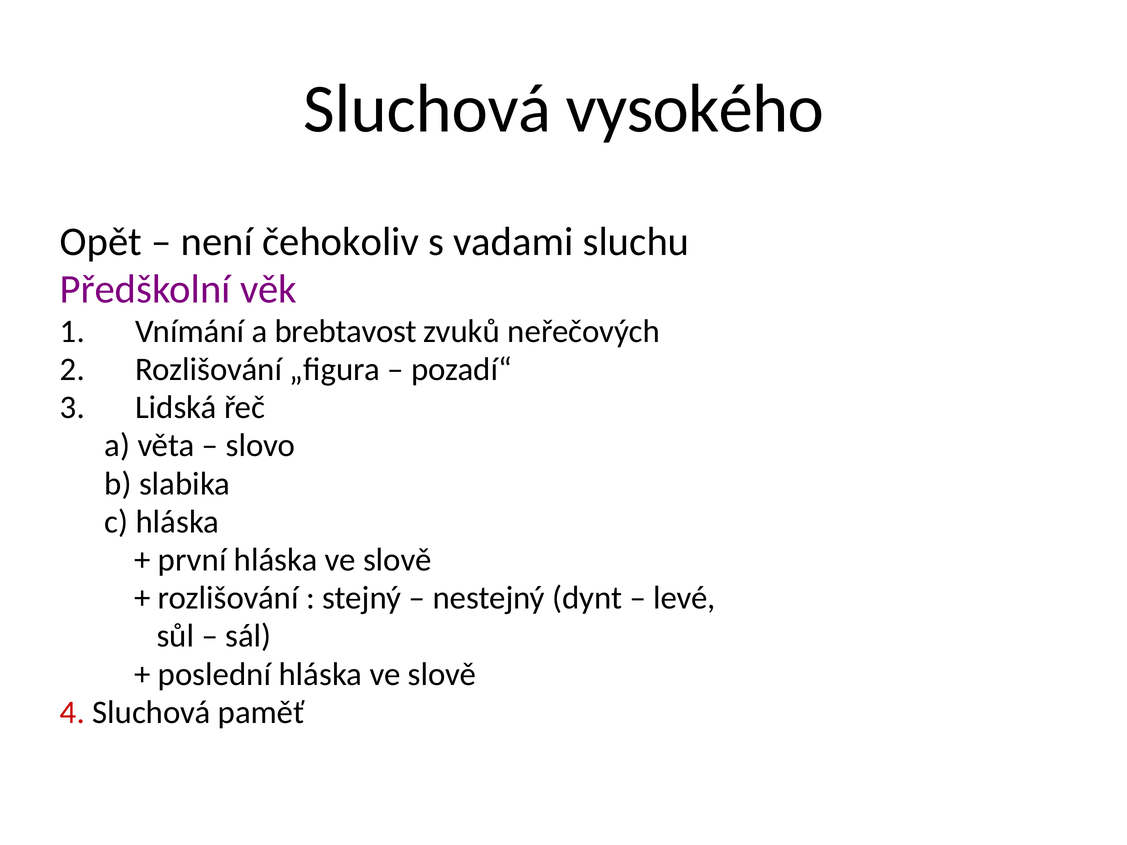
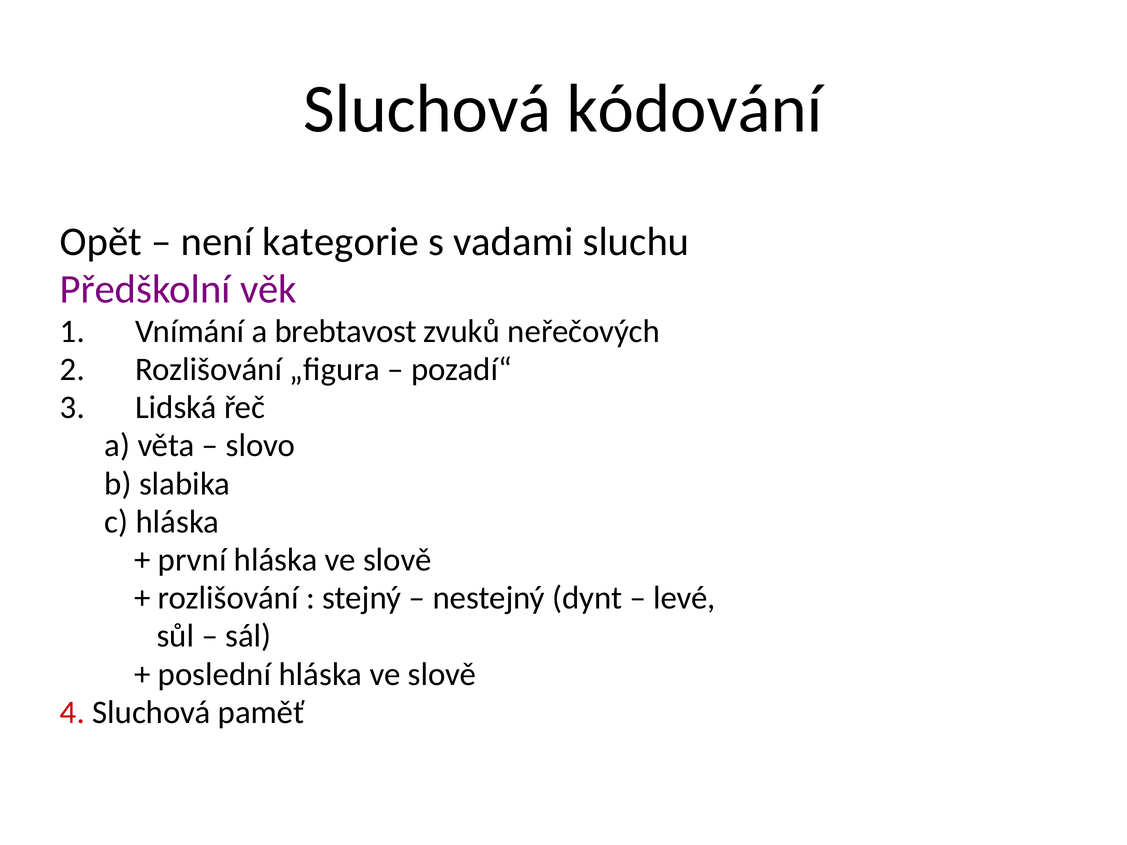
vysokého: vysokého -> kódování (695, 109)
čehokoliv: čehokoliv -> kategorie (341, 242)
